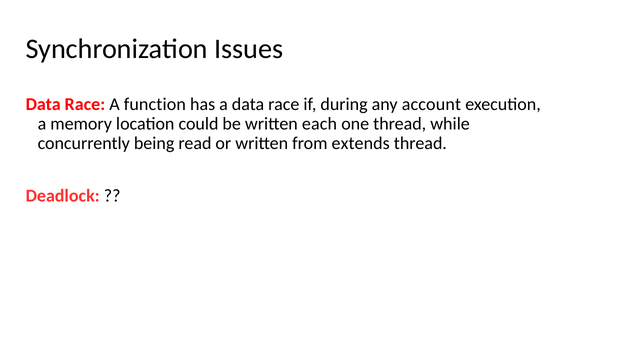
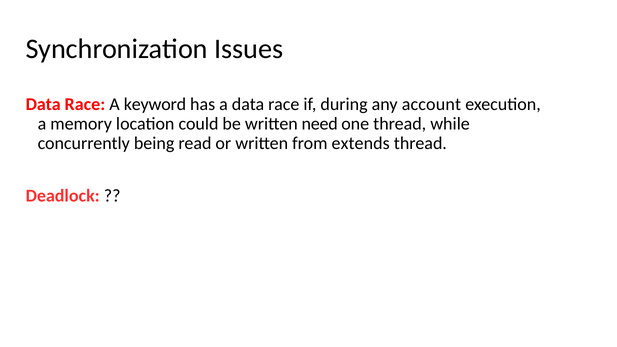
function: function -> keyword (155, 104)
each: each -> need (320, 124)
